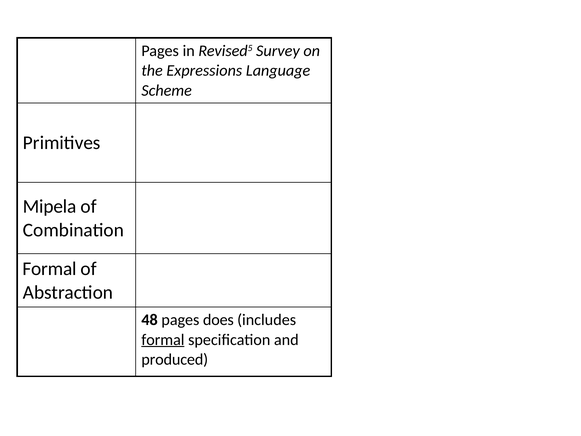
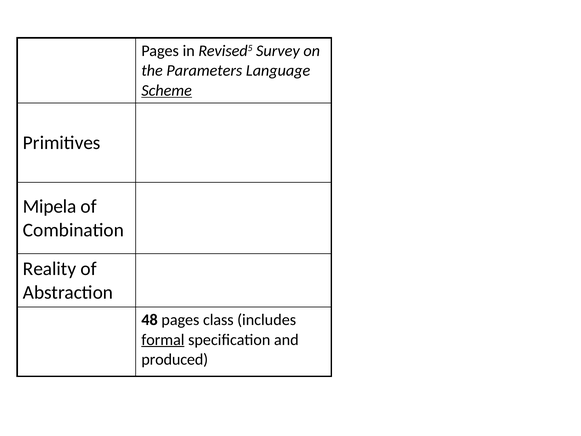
Expressions: Expressions -> Parameters (204, 71)
Scheme underline: none -> present (167, 90)
Formal: Formal -> Reality (50, 269)
does: does -> class (218, 320)
